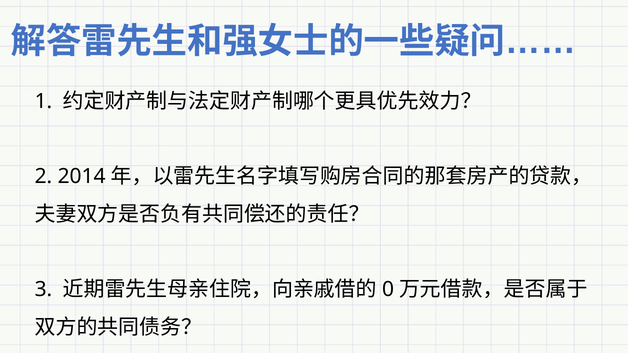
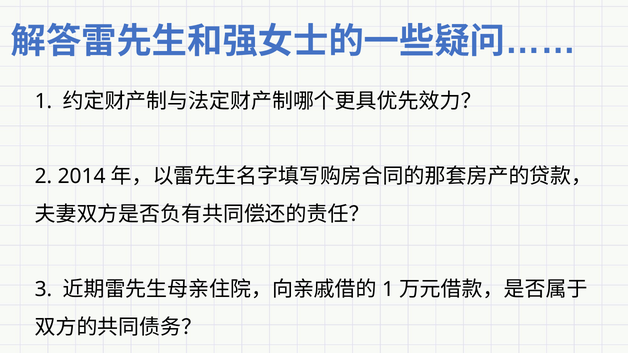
0: 0 -> 1 (388, 290)
